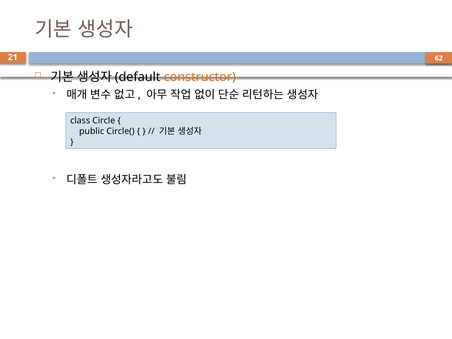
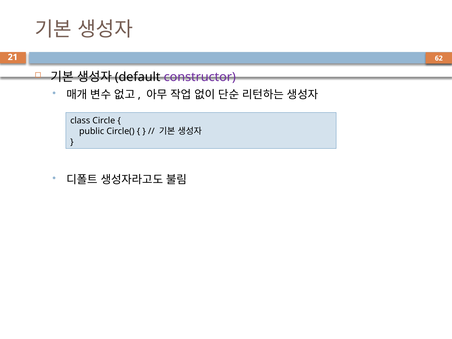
constructor colour: orange -> purple (200, 77)
